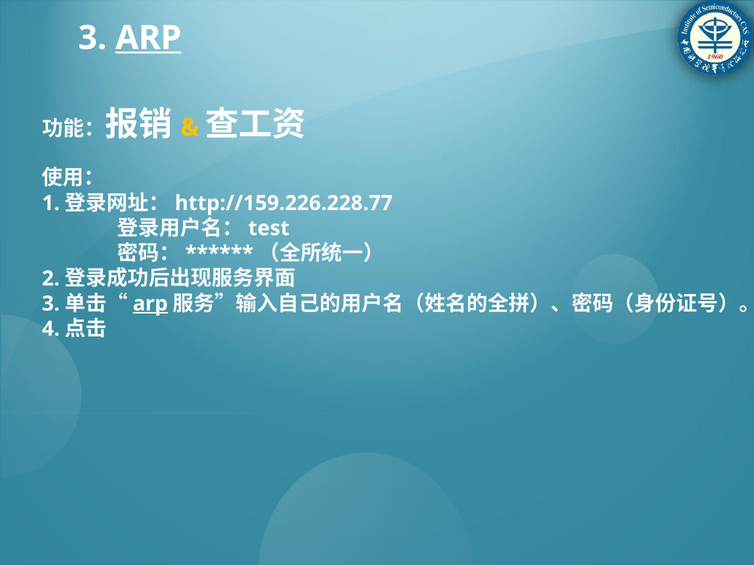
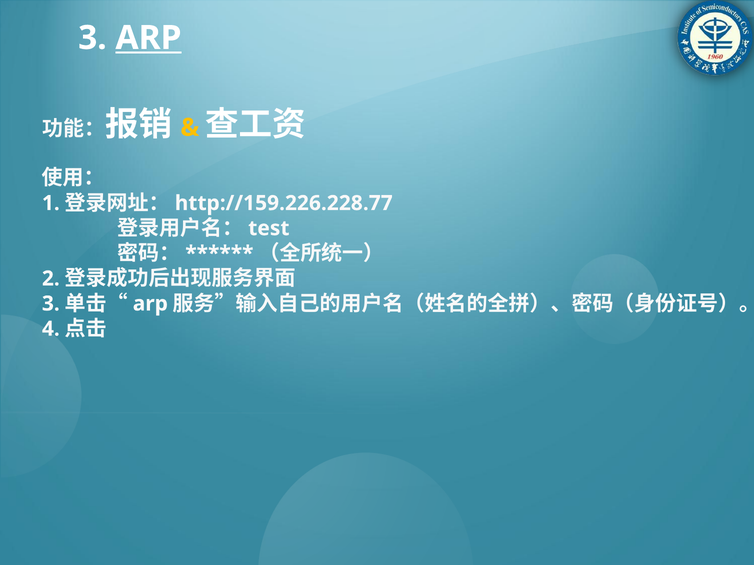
arp underline: present -> none (150, 304)
